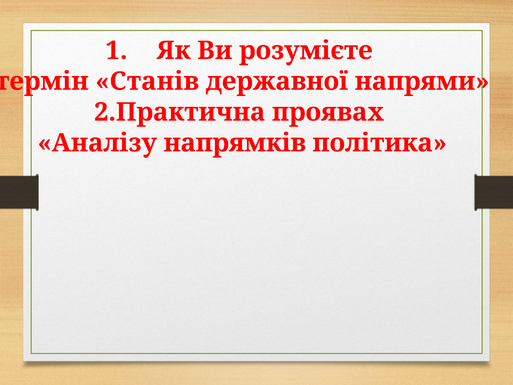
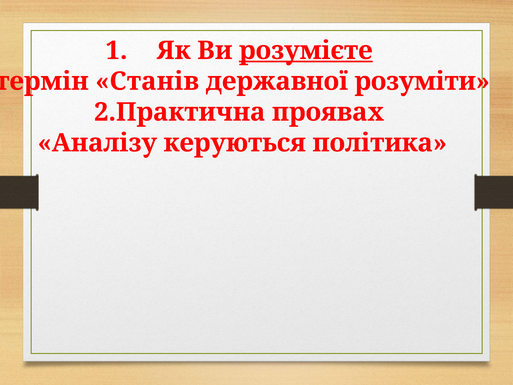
розумієте underline: none -> present (306, 51)
напрями: напрями -> розуміти (422, 81)
напрямків: напрямків -> керуються (235, 143)
